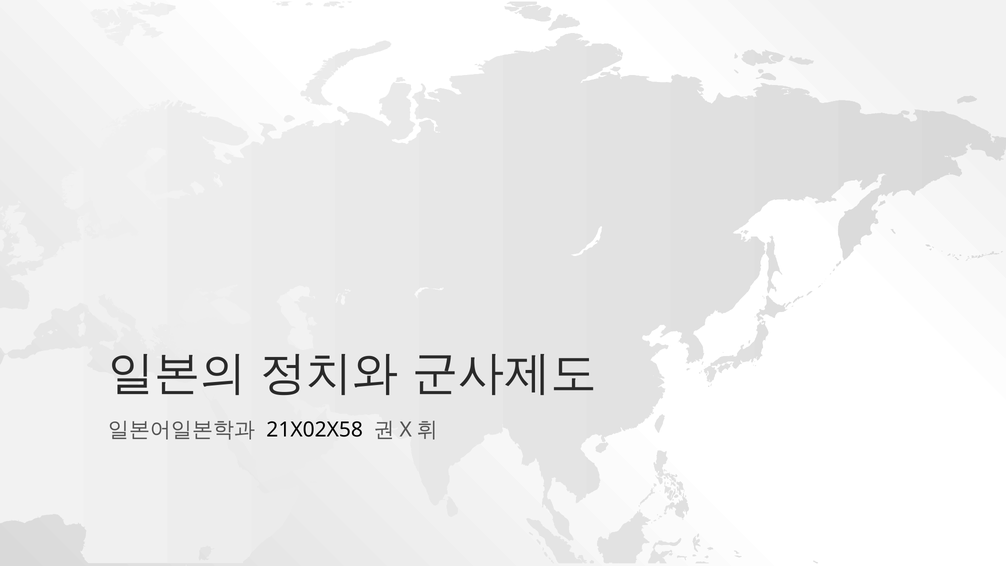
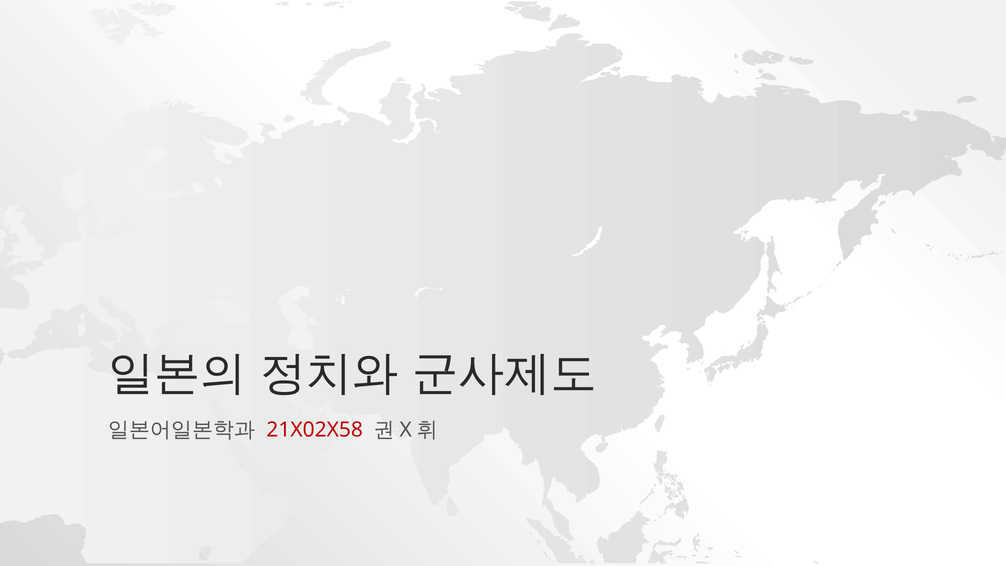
21X02X58 colour: black -> red (315, 430)
